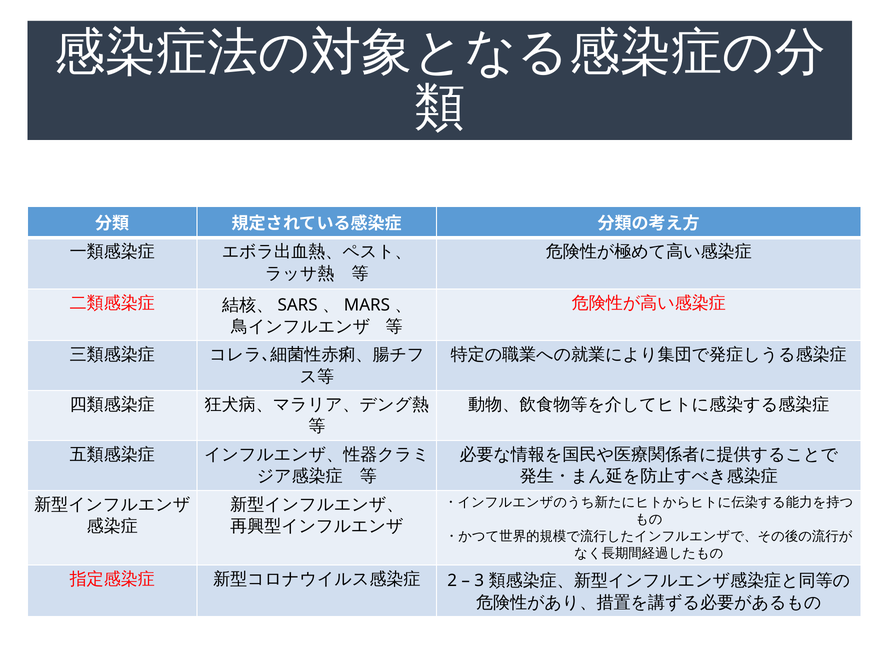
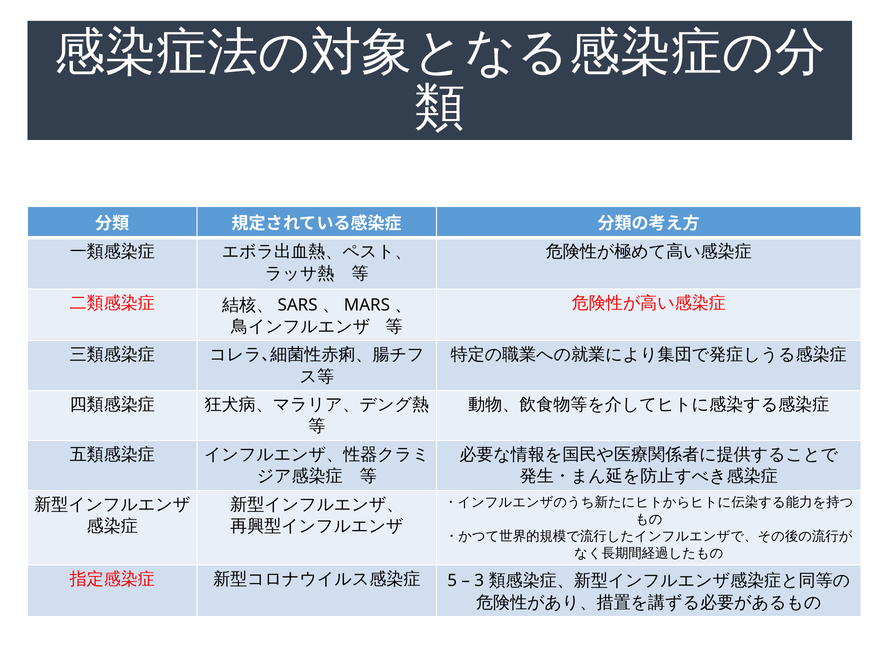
2: 2 -> 5 (452, 580)
